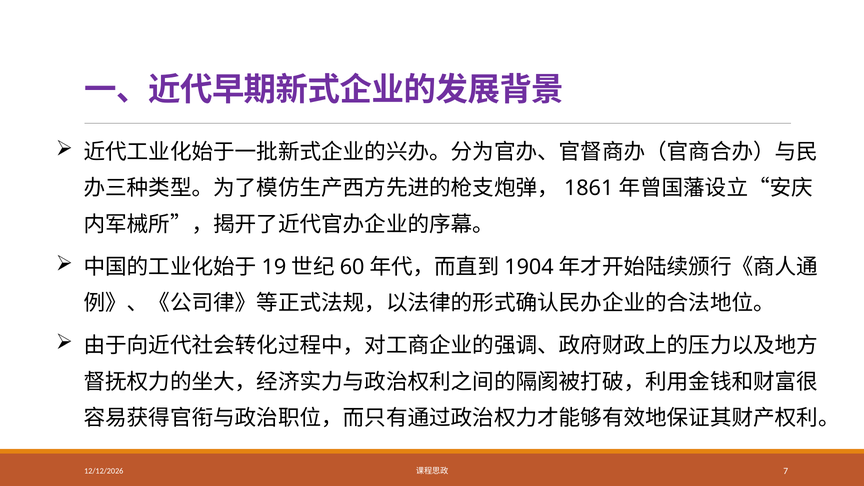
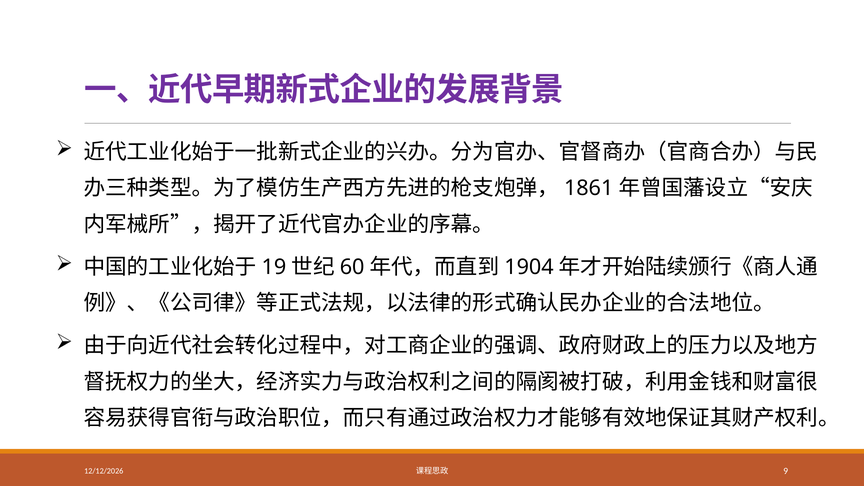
7: 7 -> 9 (786, 471)
